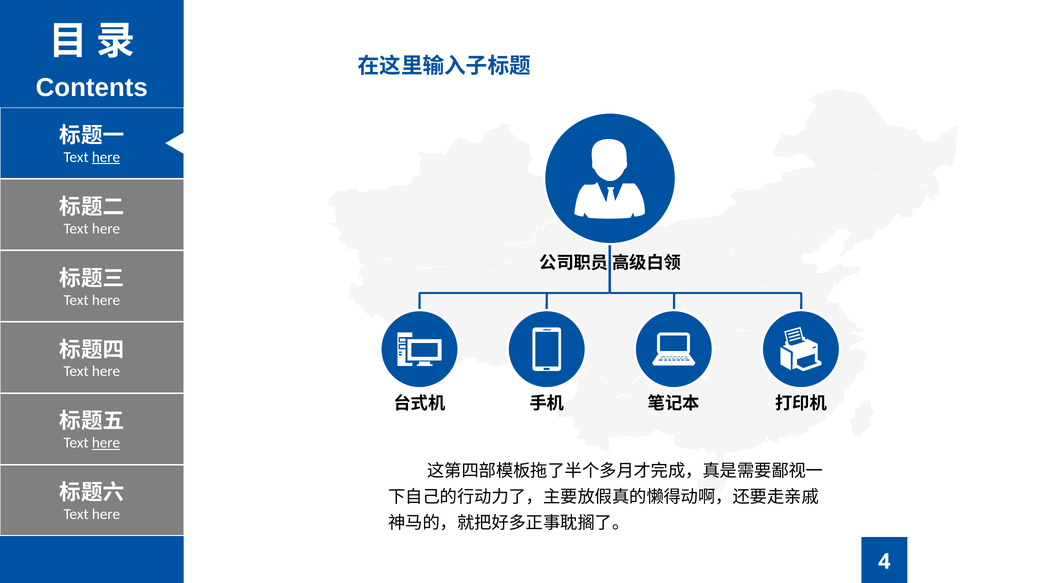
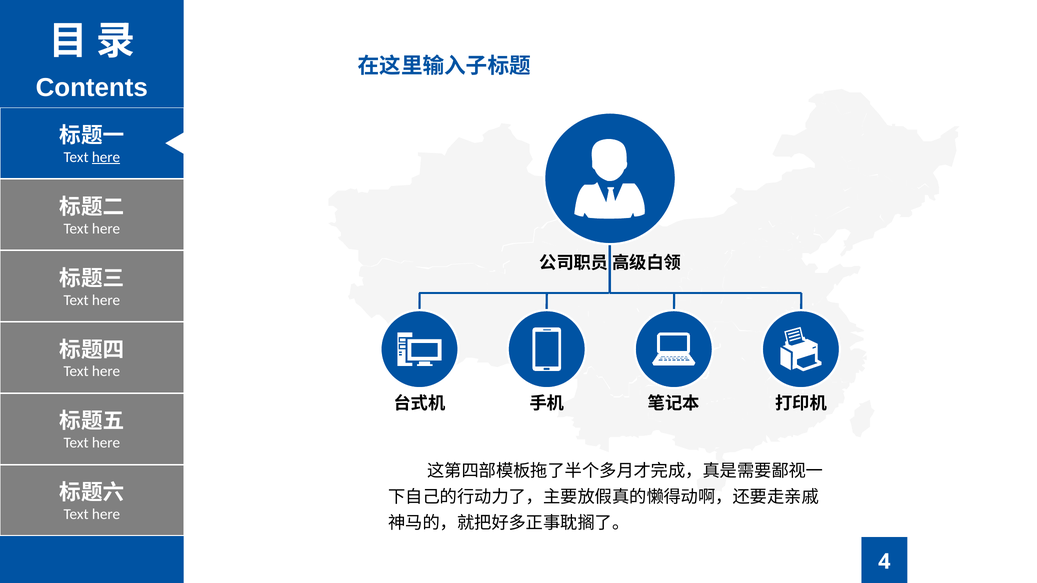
here underline: present -> none (106, 443)
